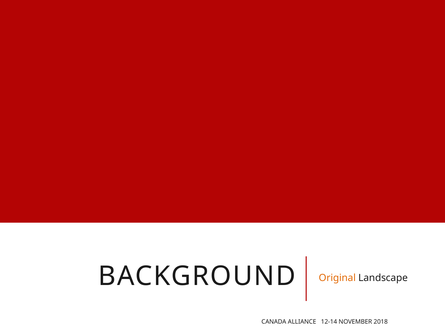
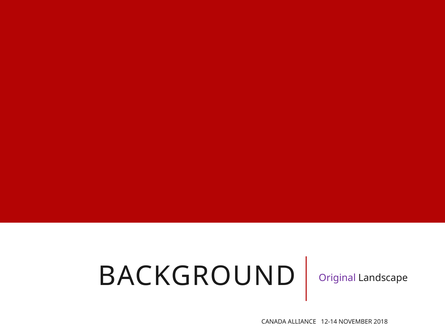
Original colour: orange -> purple (337, 278)
